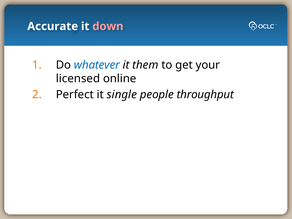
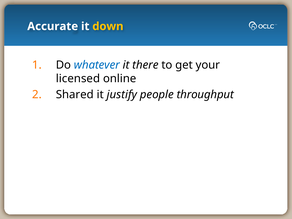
down colour: pink -> yellow (108, 26)
them: them -> there (145, 65)
Perfect: Perfect -> Shared (75, 94)
single: single -> justify (122, 94)
